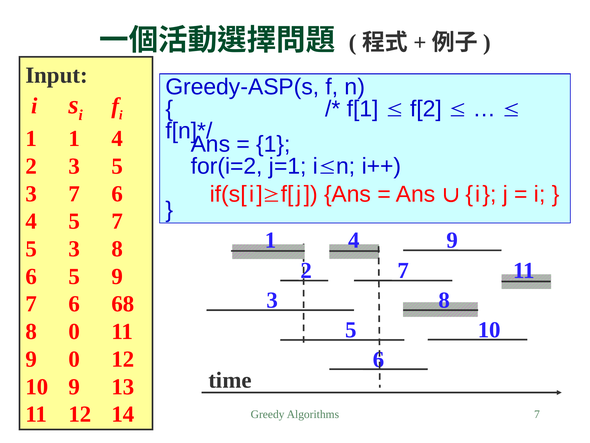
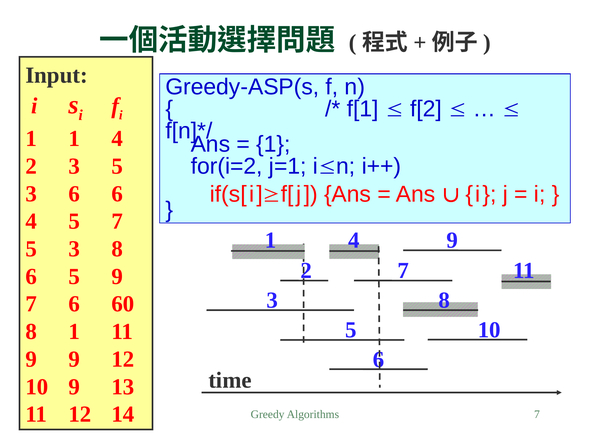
3 7: 7 -> 6 (74, 194)
68: 68 -> 60 (123, 304)
8 0: 0 -> 1 (74, 331)
9 0: 0 -> 9 (74, 359)
